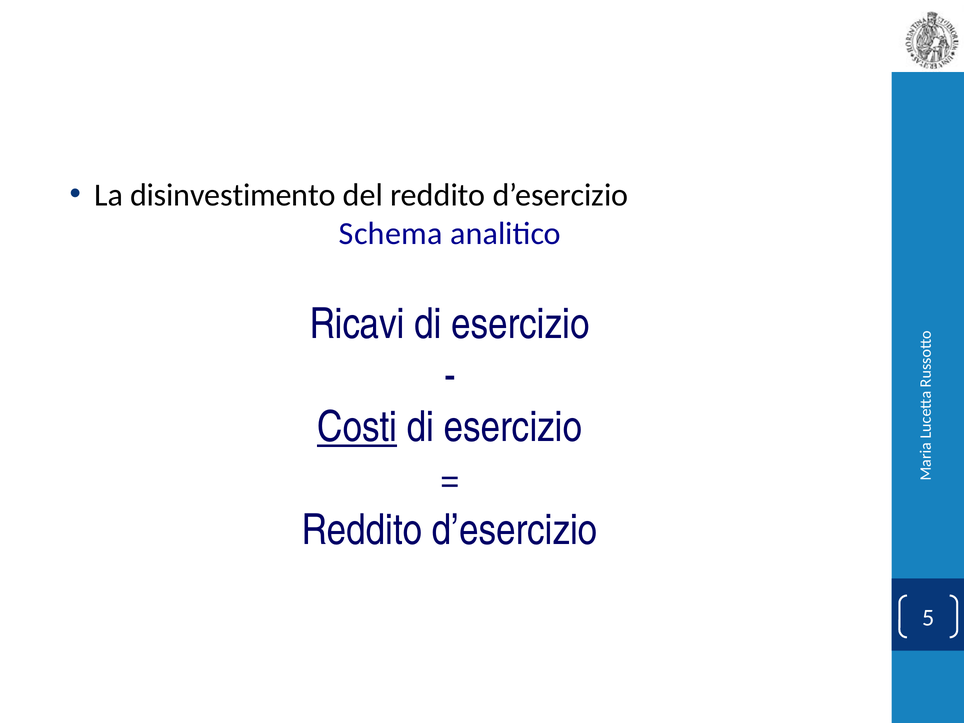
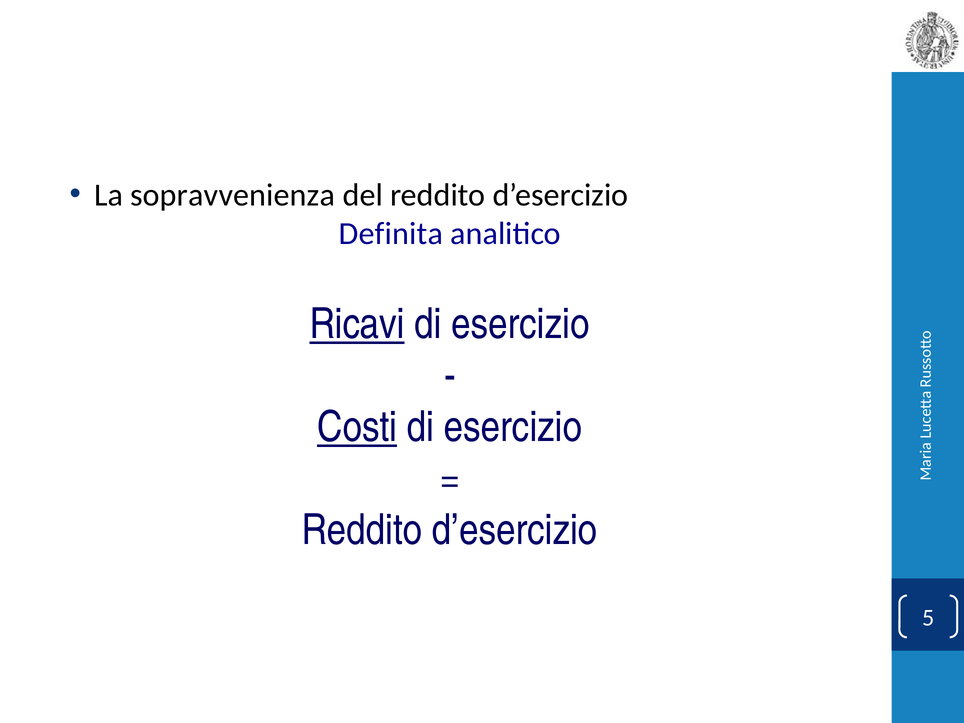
disinvestimento: disinvestimento -> sopravvenienza (233, 195)
Schema: Schema -> Definita (391, 234)
Ricavi underline: none -> present (357, 324)
